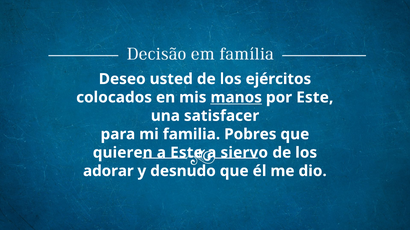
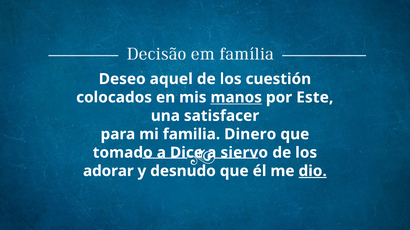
usted: usted -> aquel (171, 79)
ejércitos: ejércitos -> cuestión (278, 79)
Pobres: Pobres -> Dinero (250, 135)
quieren: quieren -> tomado (123, 153)
a Este: Este -> Dice (186, 153)
dio underline: none -> present (313, 171)
